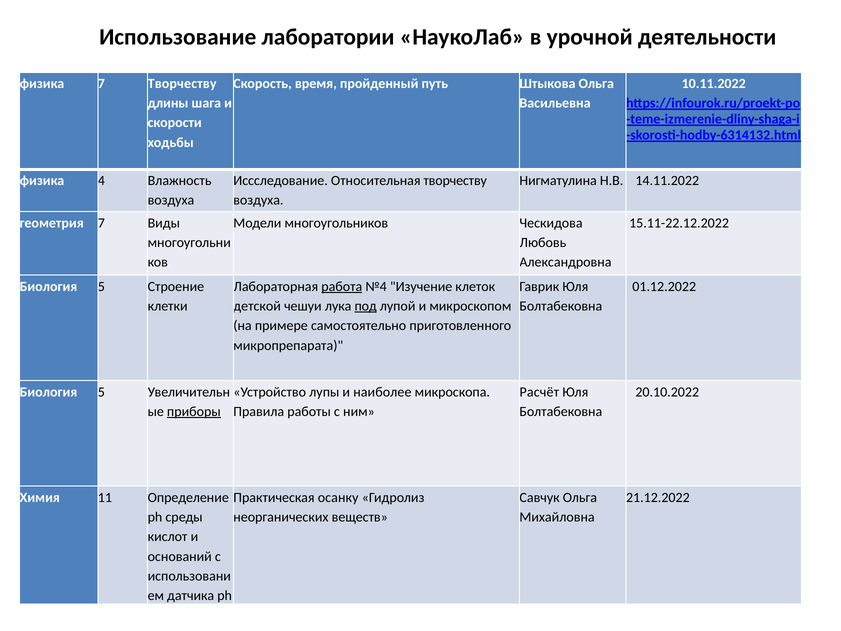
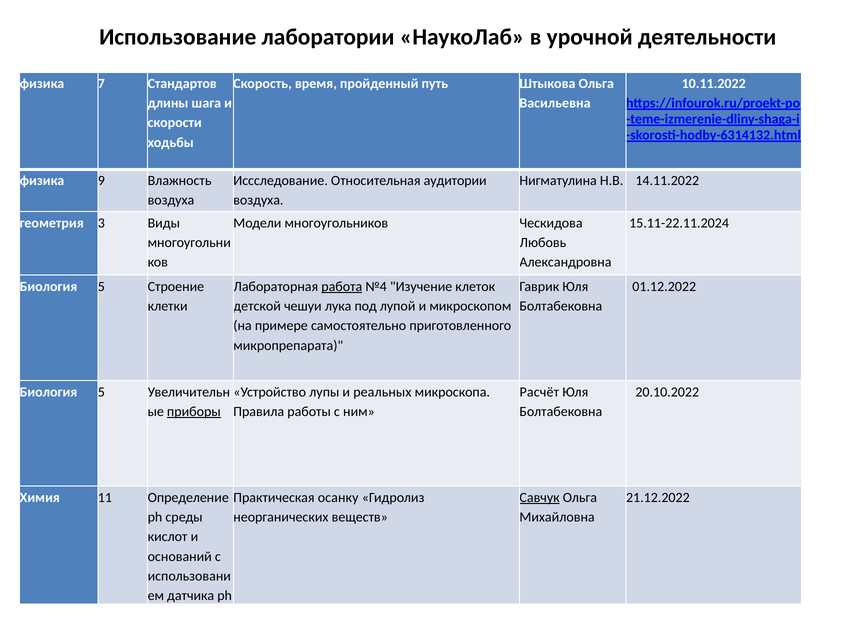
7 Творчеству: Творчеству -> Стандартов (182, 84)
4: 4 -> 9 (101, 181)
Относительная творчеству: творчеству -> аудитории (455, 181)
геометрия 7: 7 -> 3 (101, 223)
15.11-22.12.2022: 15.11-22.12.2022 -> 15.11-22.11.2024 (679, 223)
под underline: present -> none (366, 306)
наиболее: наиболее -> реальных (382, 392)
Савчук underline: none -> present (540, 497)
